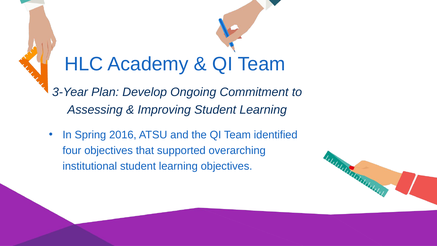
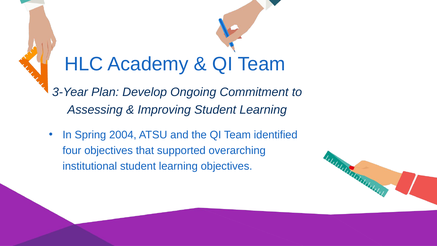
2016: 2016 -> 2004 (123, 135)
